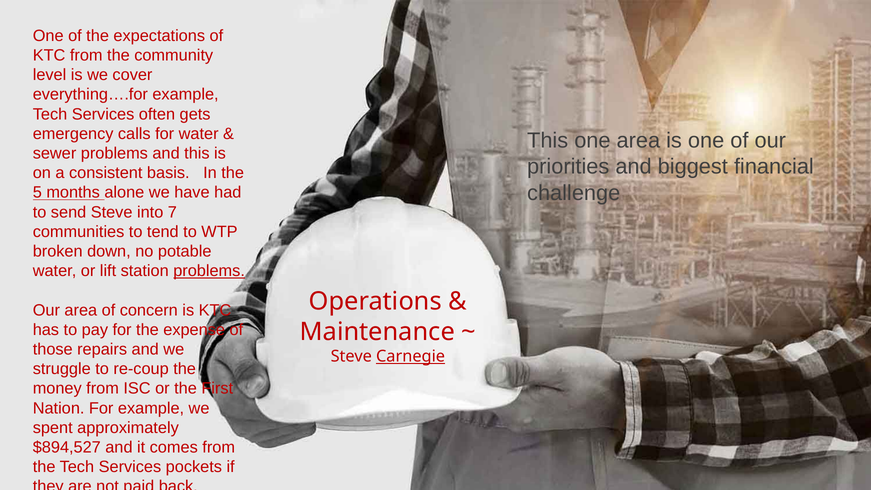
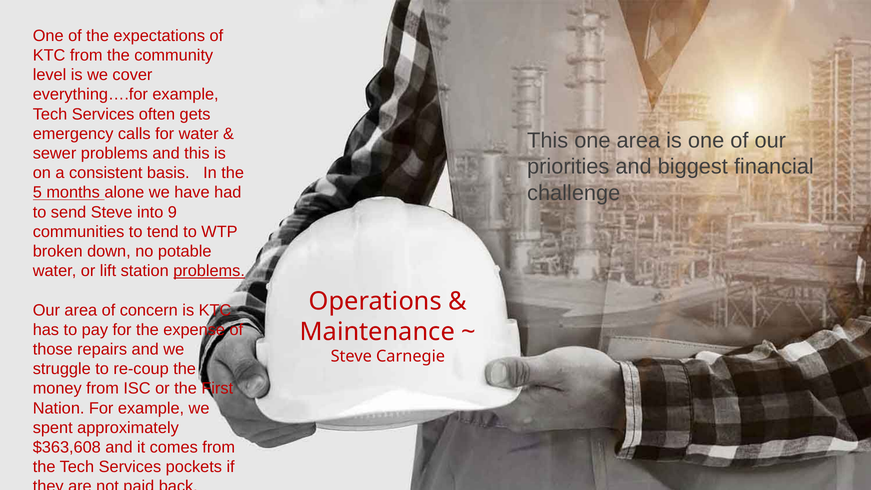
7: 7 -> 9 (172, 212)
Carnegie underline: present -> none (411, 356)
$894,527: $894,527 -> $363,608 (67, 447)
